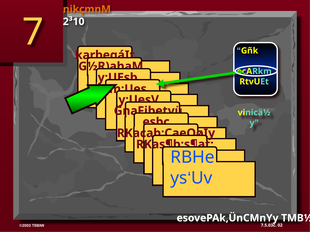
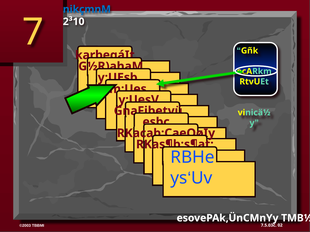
nikçmnM colour: orange -> blue (87, 9)
